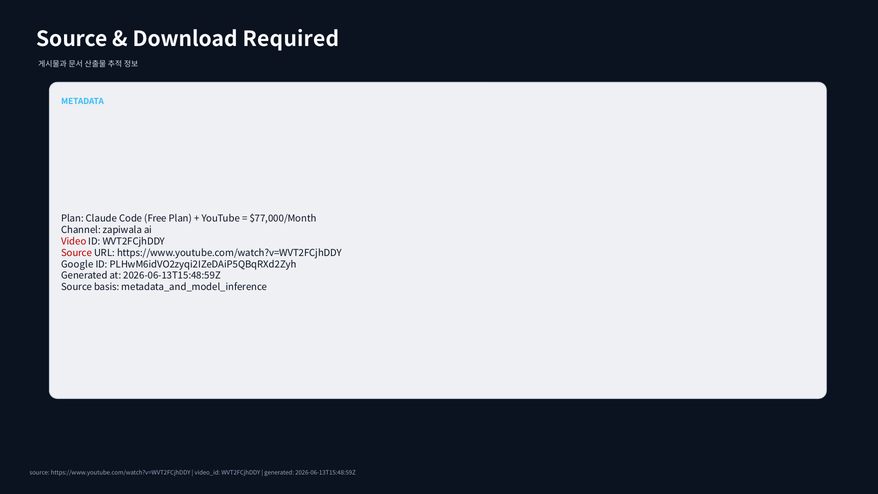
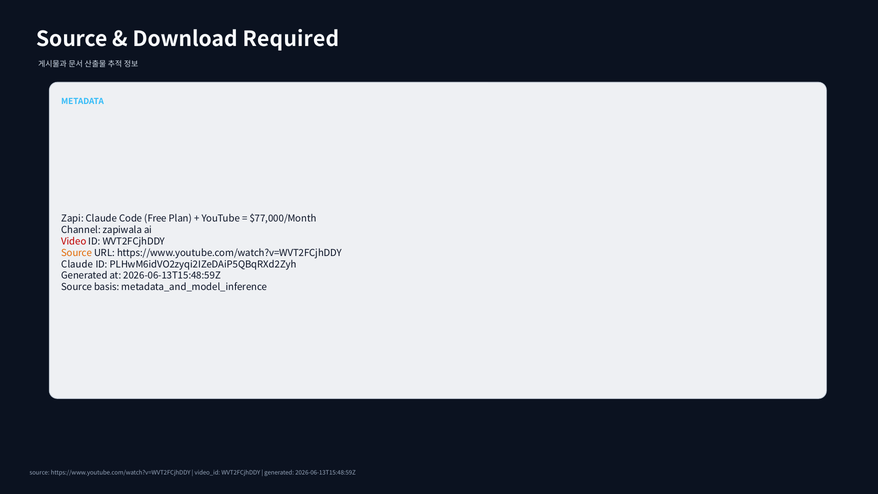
Plan: Plan -> Zapi (72, 218)
Source colour: red -> orange (77, 253)
Google: Google -> Claude (77, 264)
